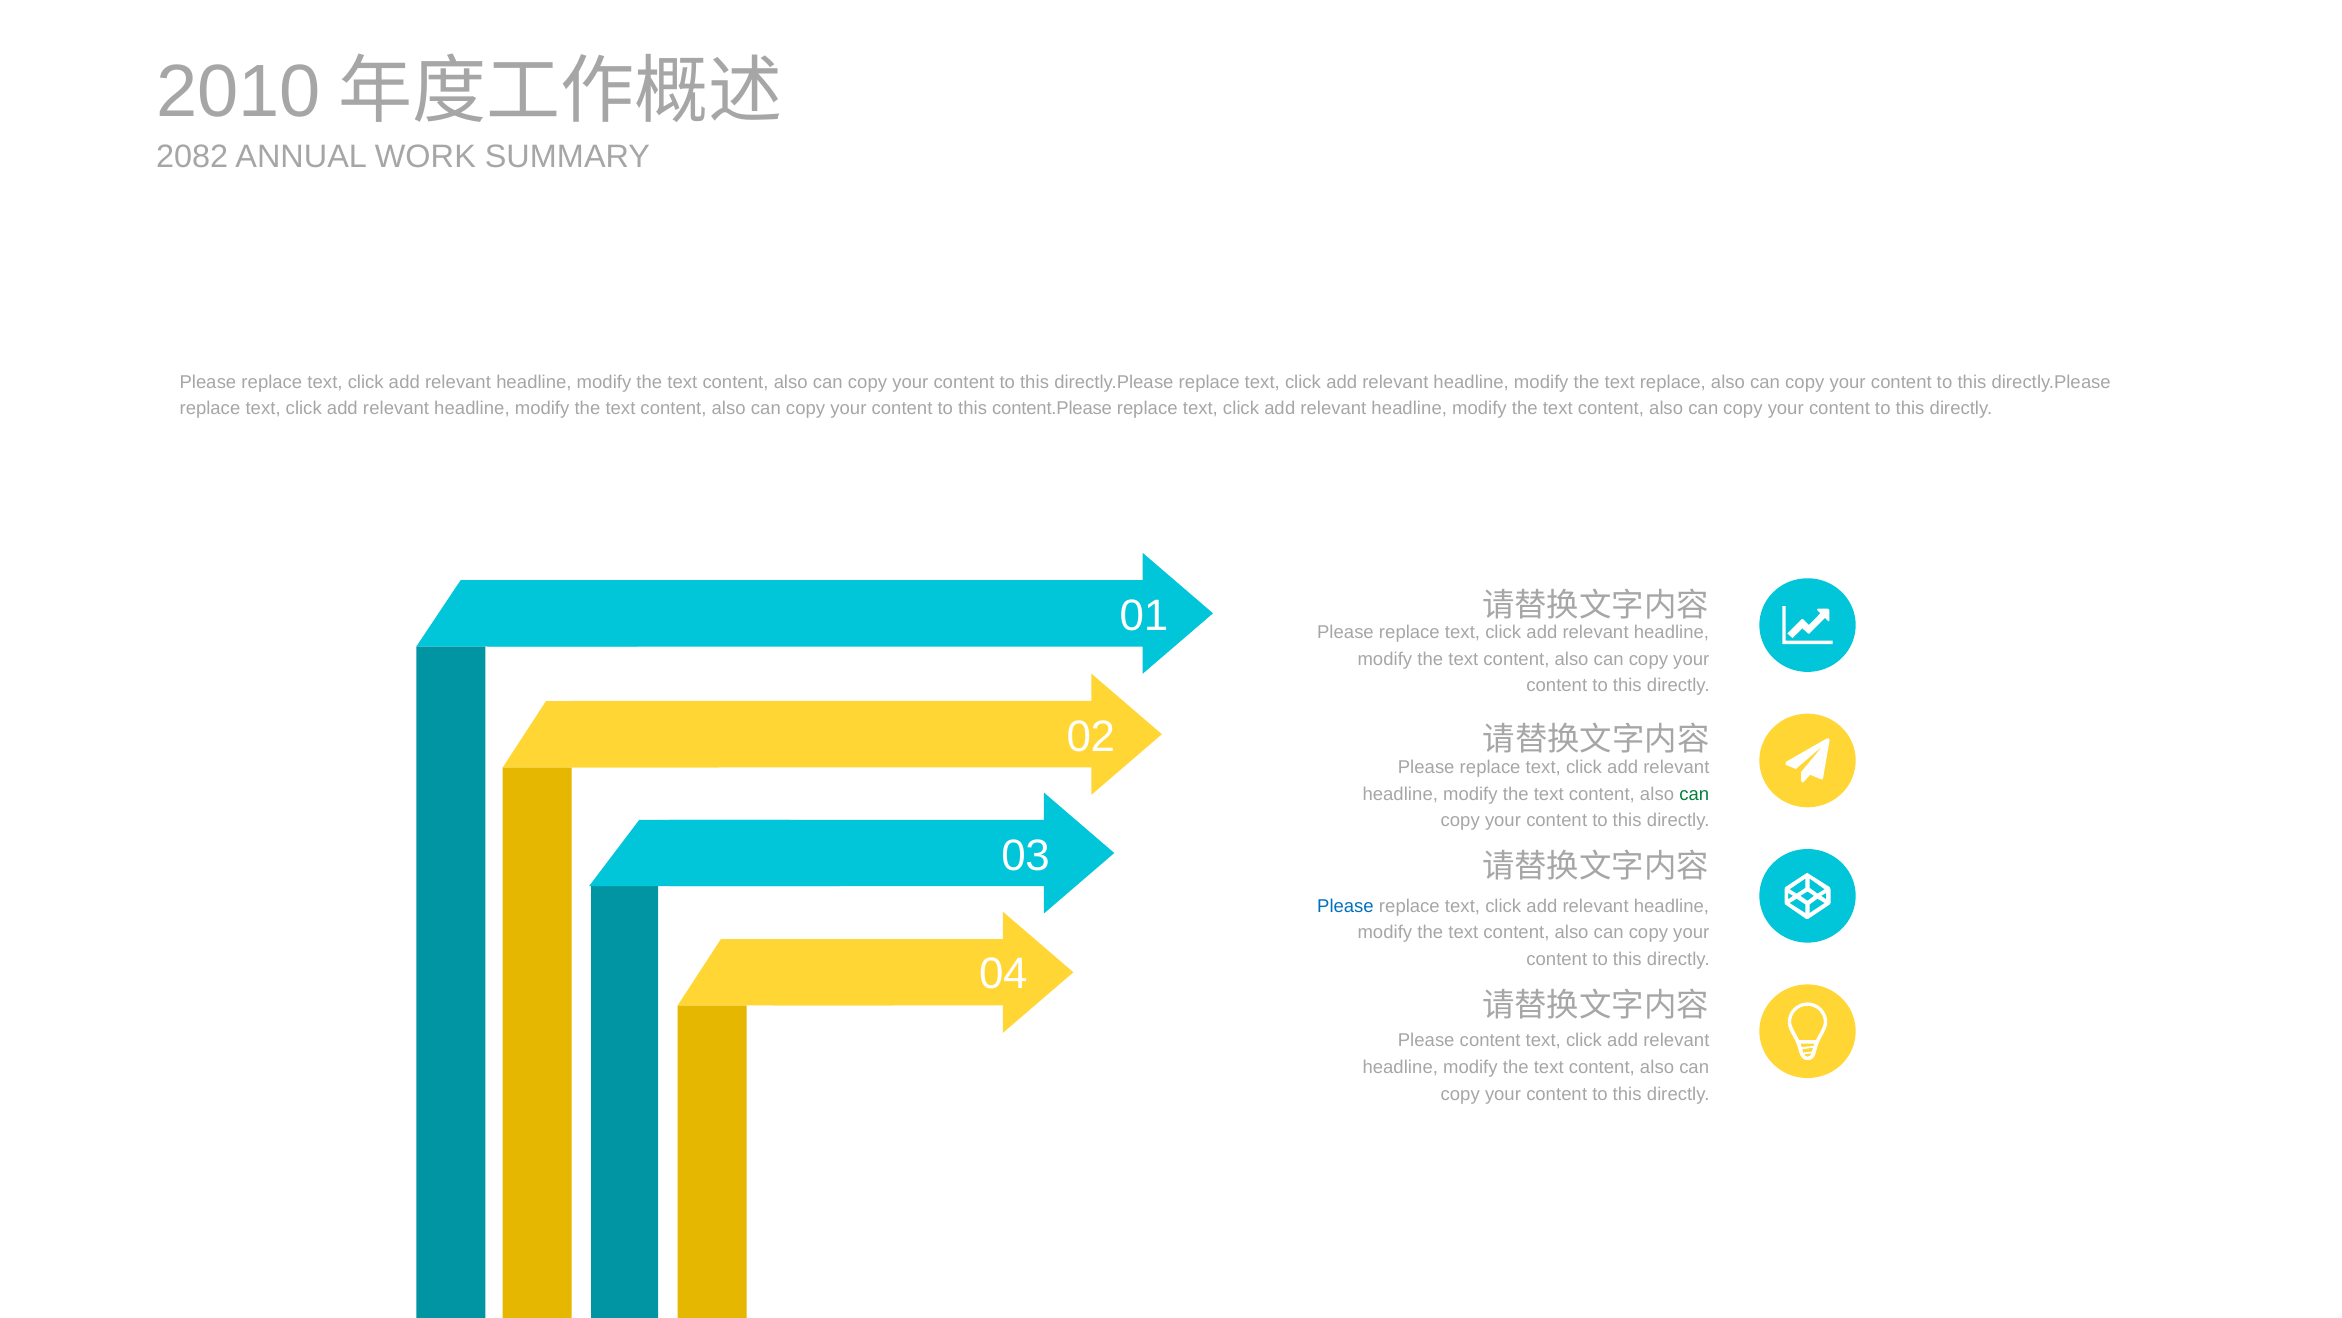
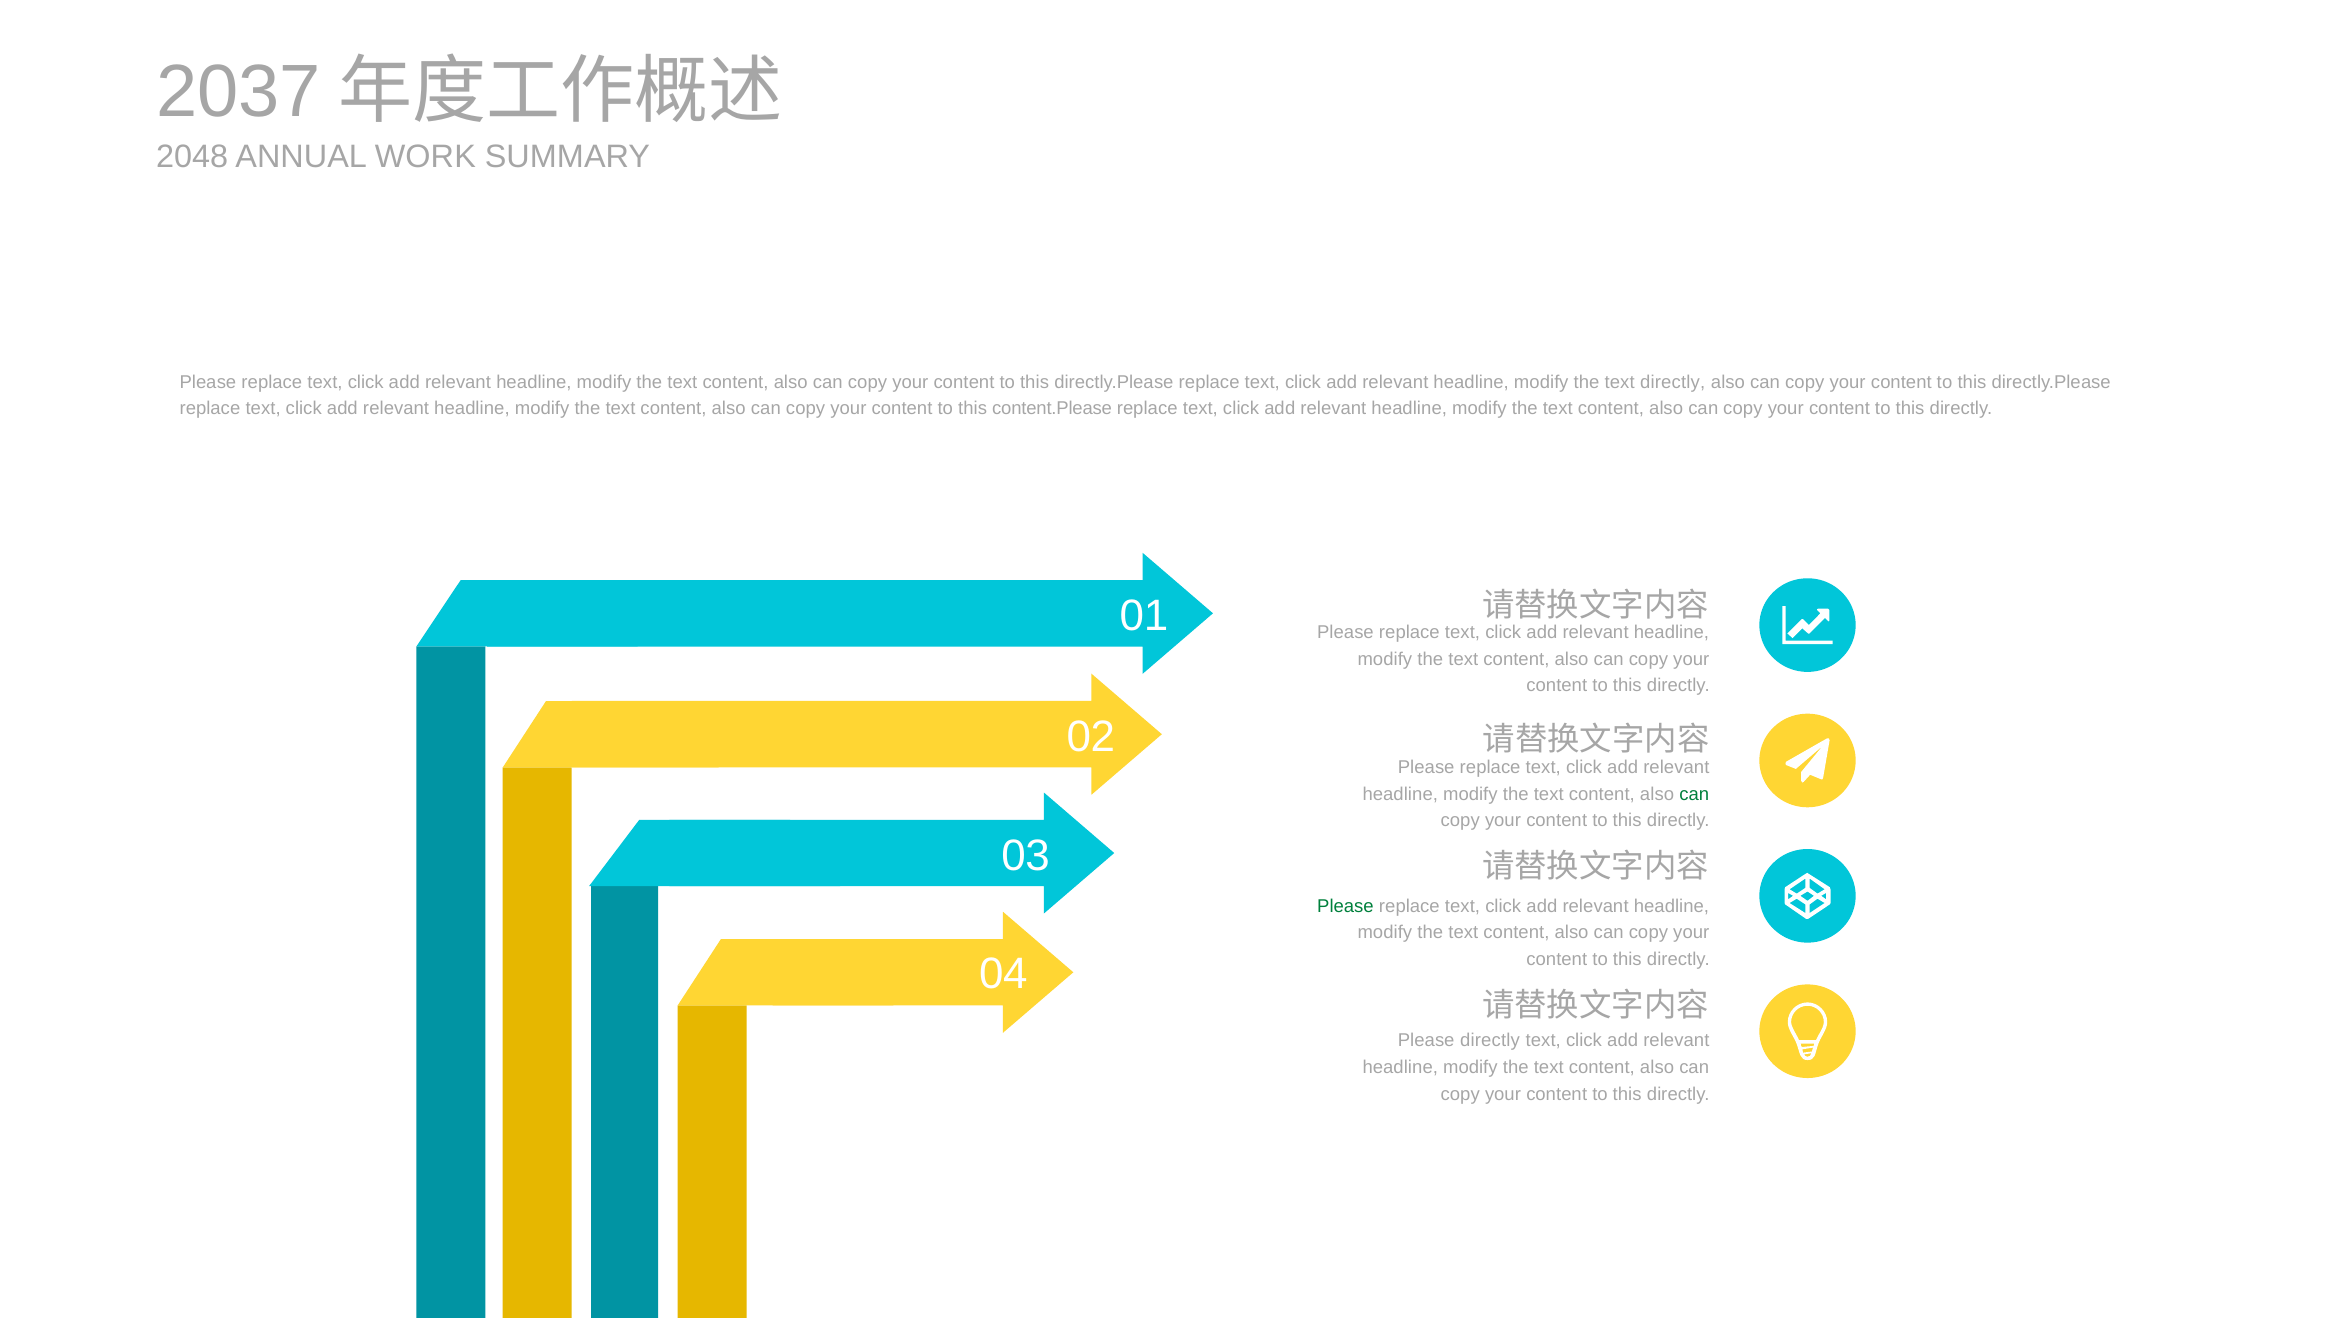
2010: 2010 -> 2037 (238, 92)
2082: 2082 -> 2048 (192, 157)
text replace: replace -> directly (1673, 382)
Please colour: blue -> green (1345, 906)
Please content: content -> directly (1490, 1040)
